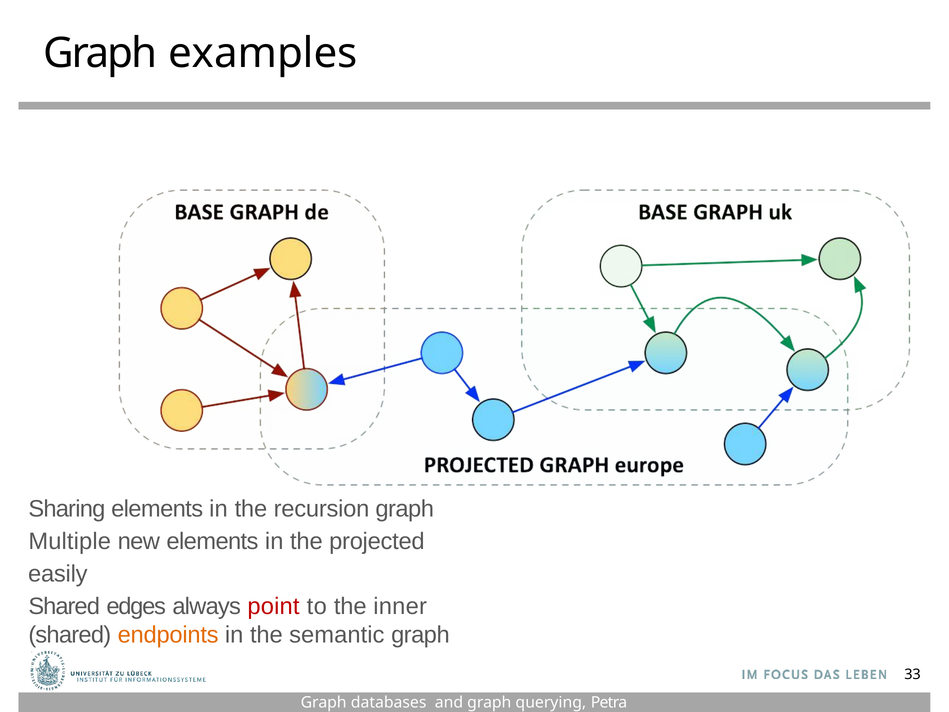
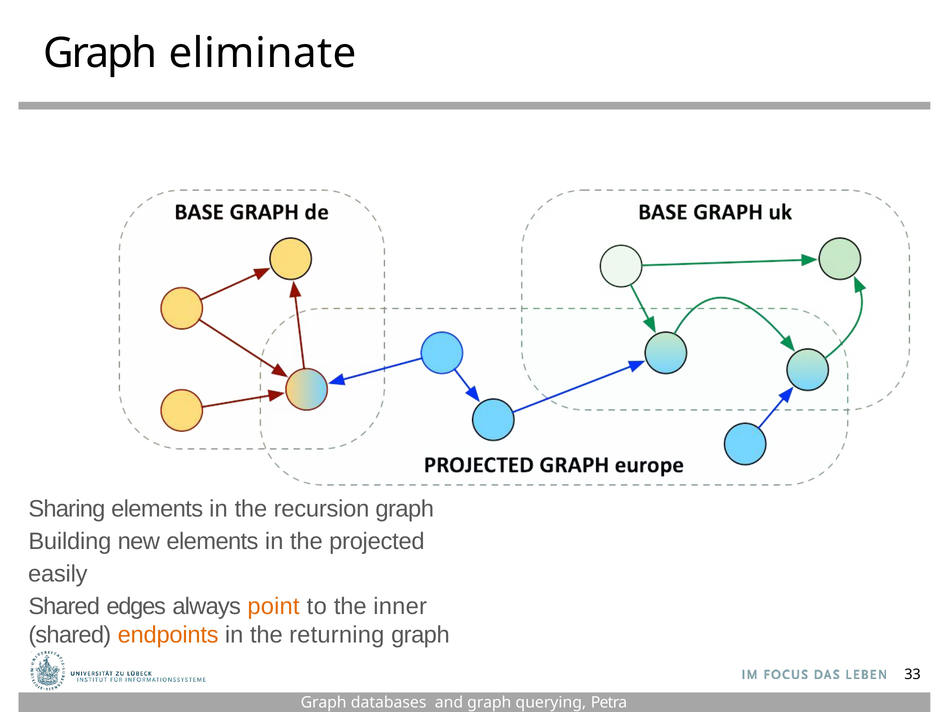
examples: examples -> eliminate (263, 53)
Multiple: Multiple -> Building (70, 541)
point colour: red -> orange (273, 606)
semantic: semantic -> returning (337, 635)
